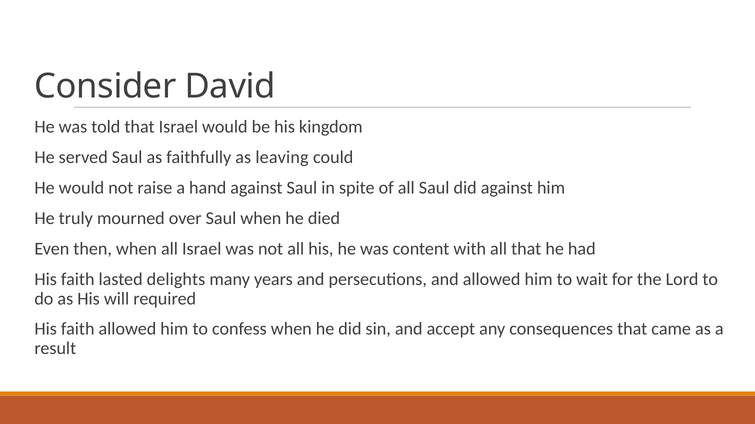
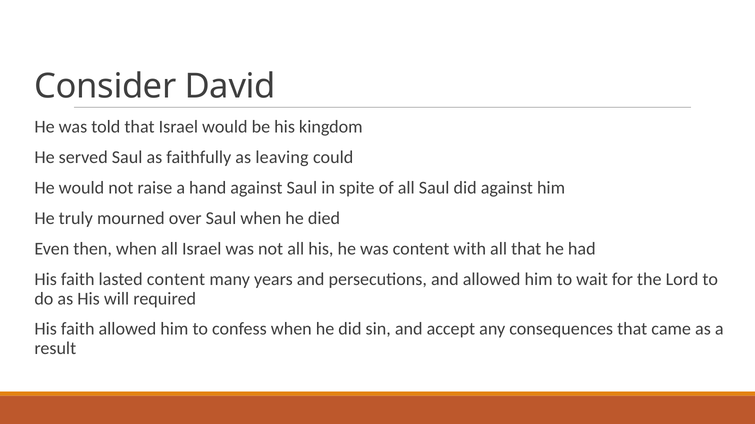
lasted delights: delights -> content (176, 279)
